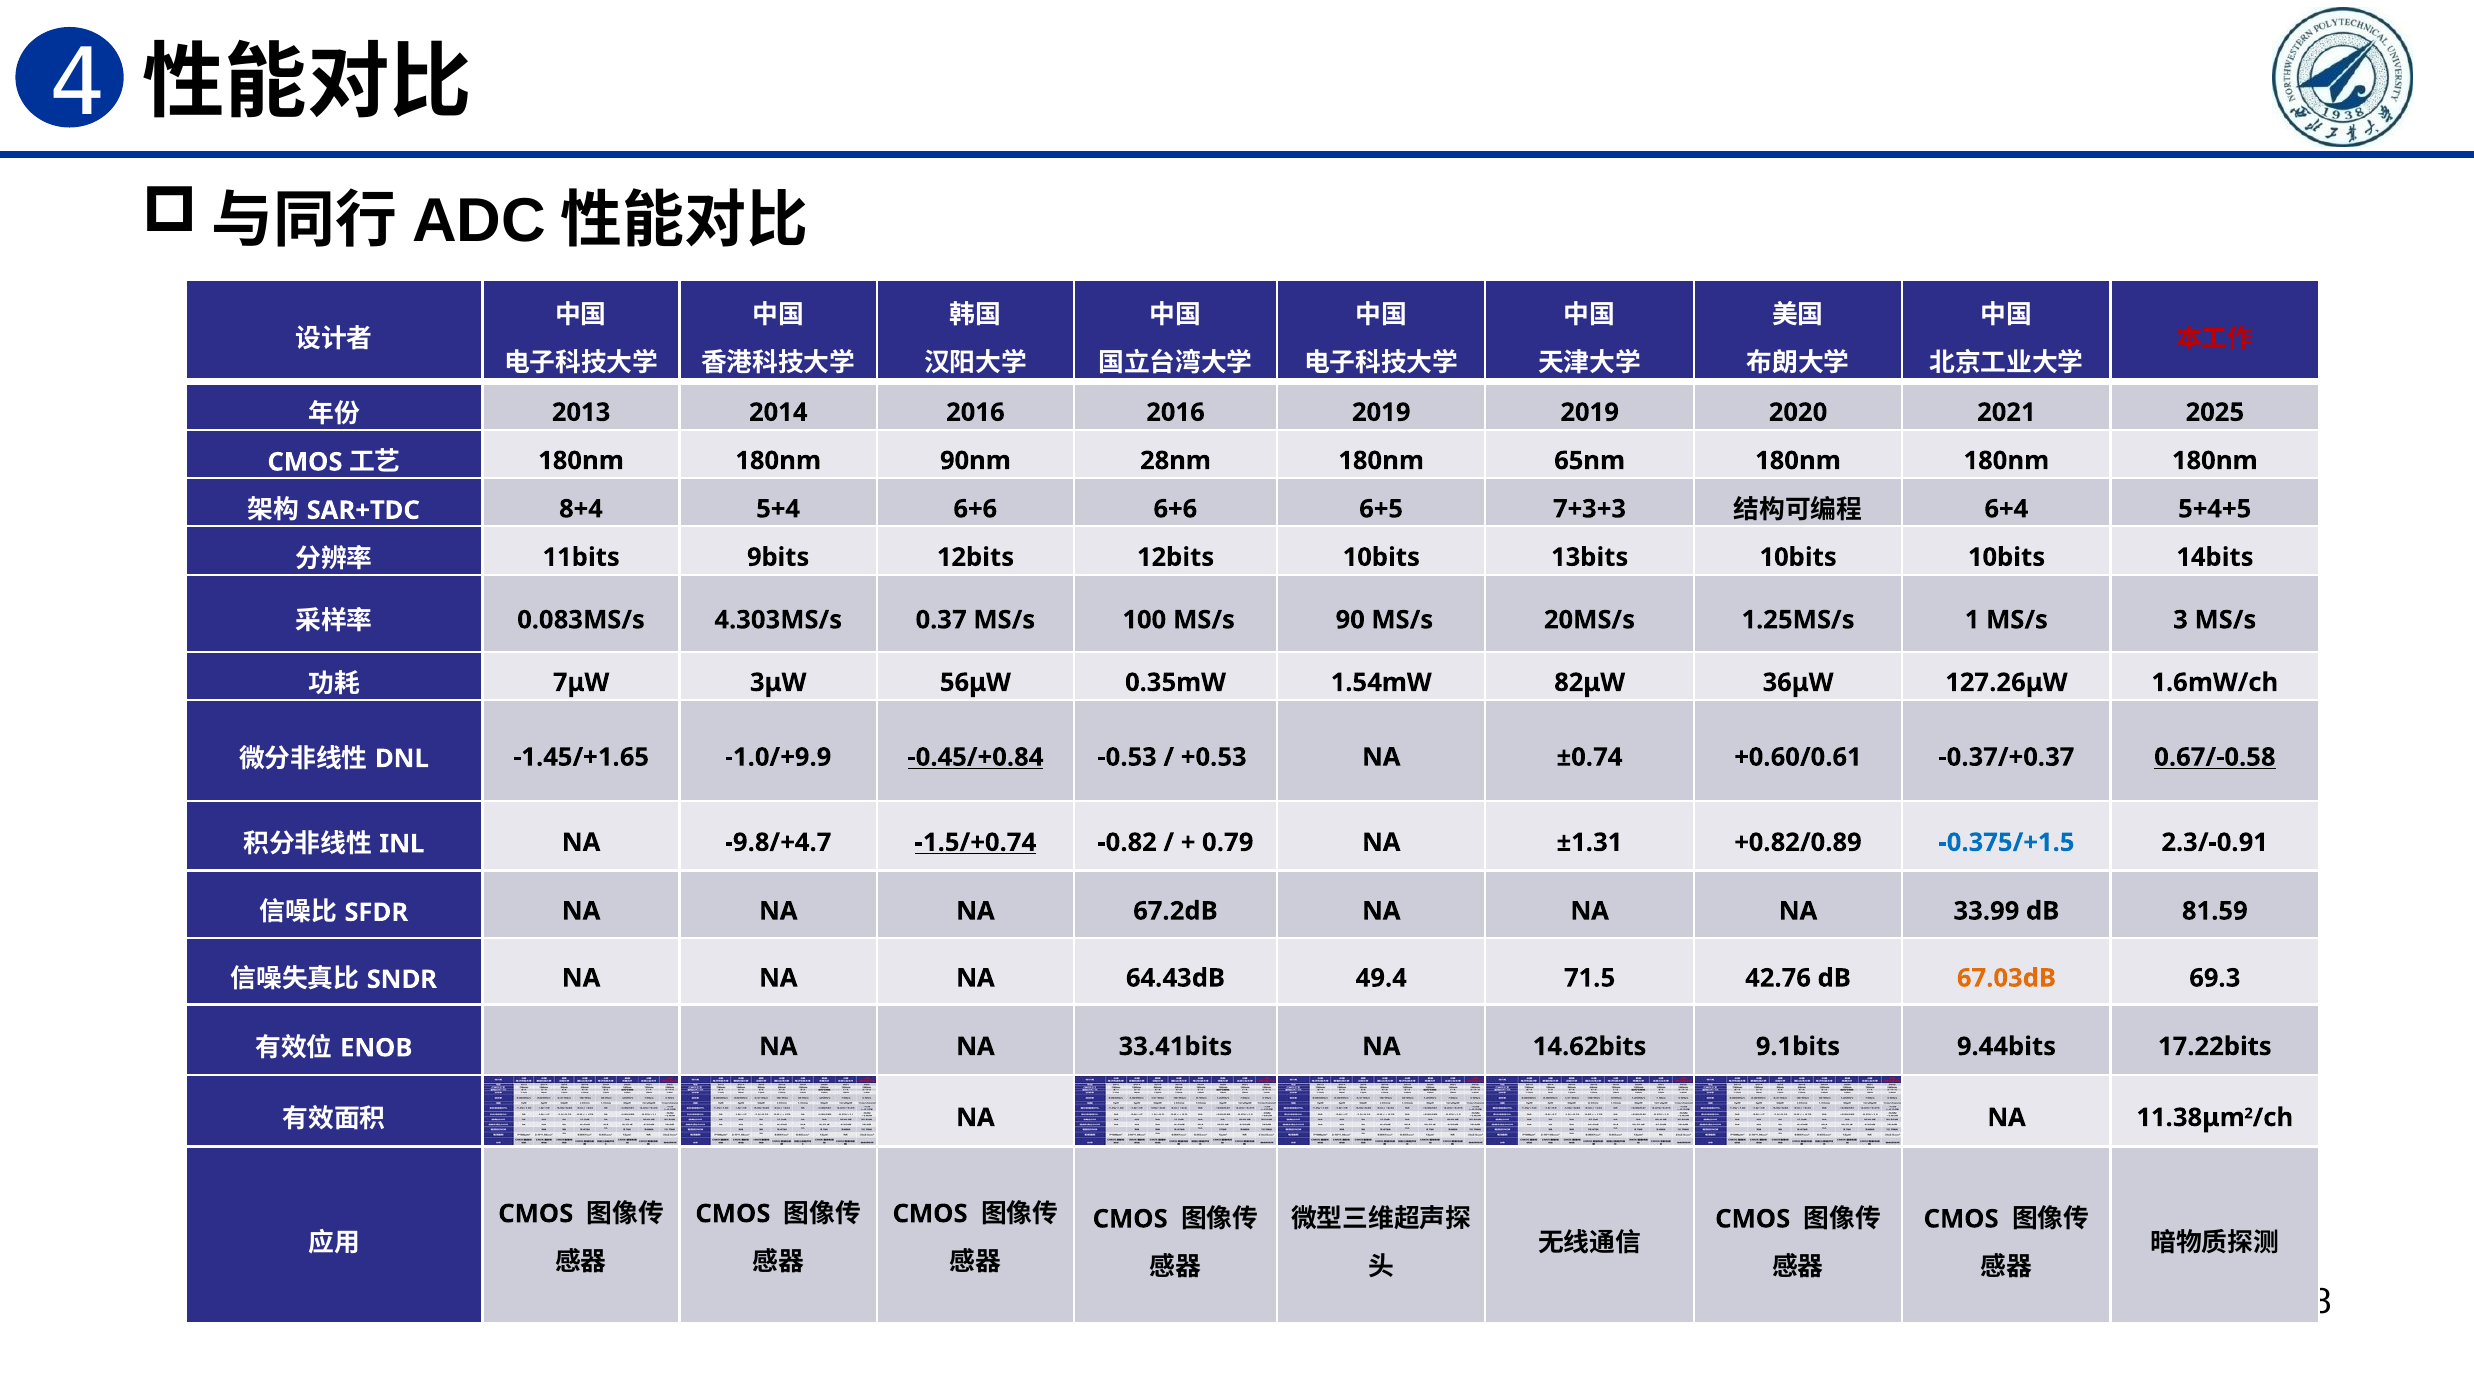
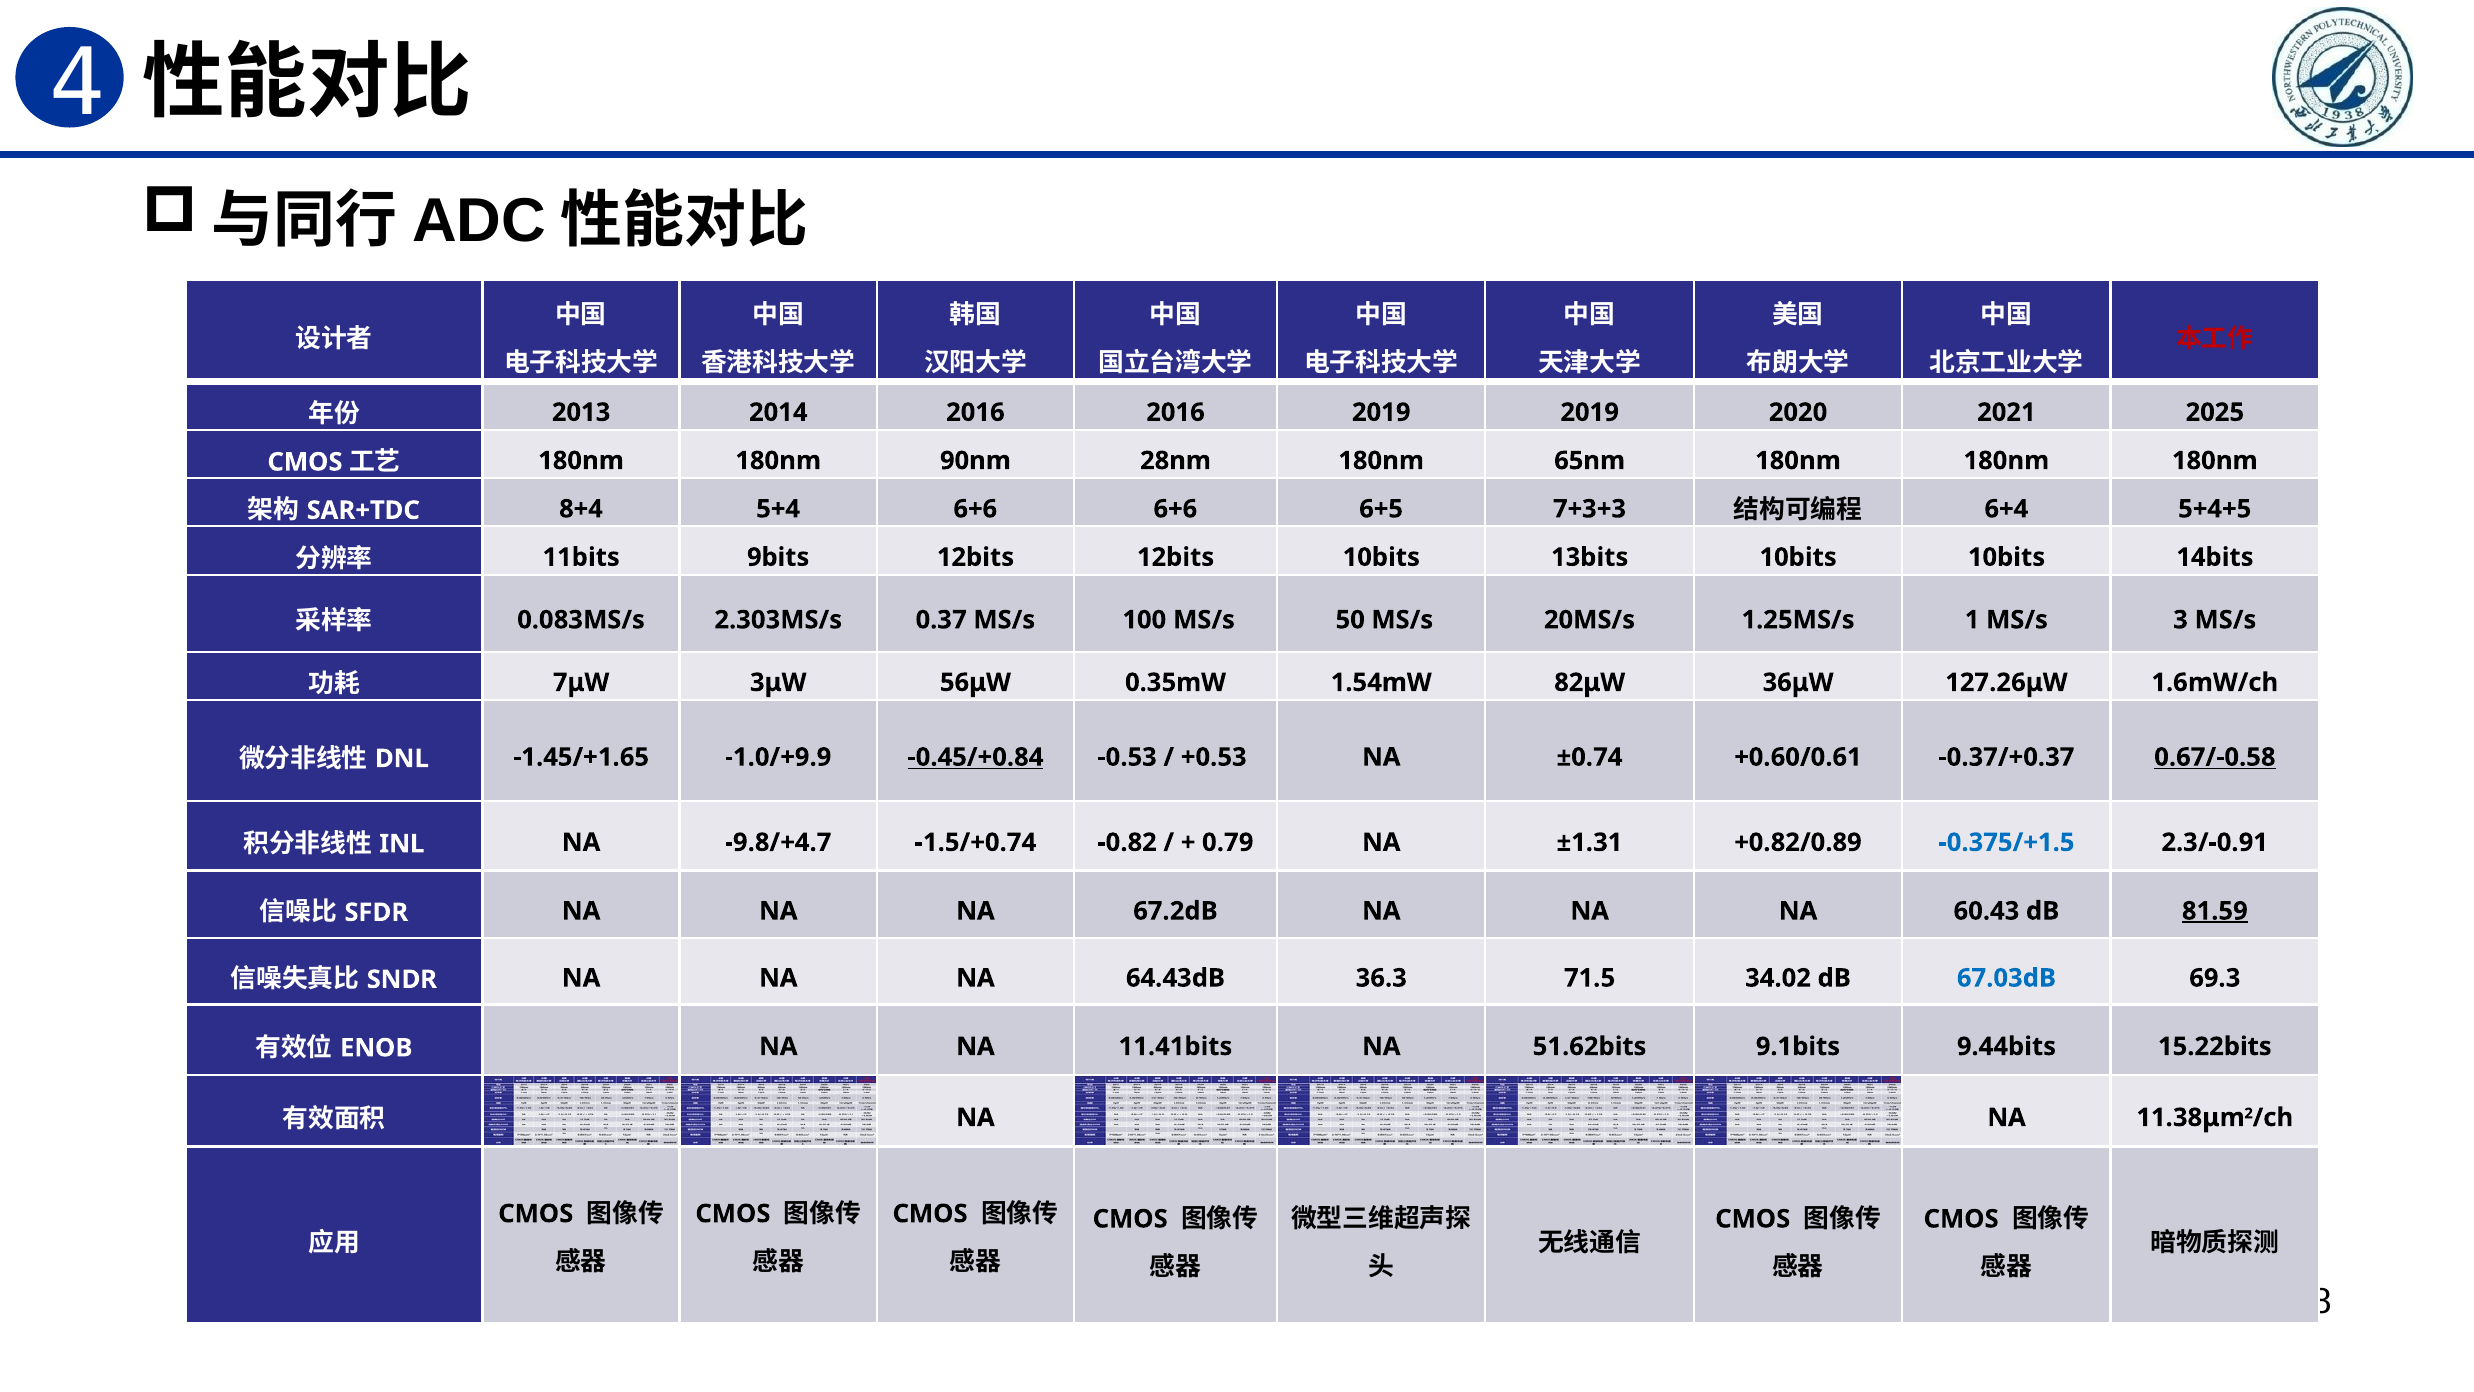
4.303MS/s: 4.303MS/s -> 2.303MS/s (778, 620)
90: 90 -> 50 (1350, 620)
-1.5/+0.74 underline: present -> none (975, 842)
33.99: 33.99 -> 60.43 (1986, 911)
81.59 underline: none -> present (2215, 911)
49.4: 49.4 -> 36.3 (1381, 978)
42.76: 42.76 -> 34.02 (1778, 978)
67.03dB colour: orange -> blue (2006, 978)
33.41bits: 33.41bits -> 11.41bits (1175, 1046)
14.62bits: 14.62bits -> 51.62bits (1590, 1046)
17.22bits: 17.22bits -> 15.22bits (2215, 1046)
